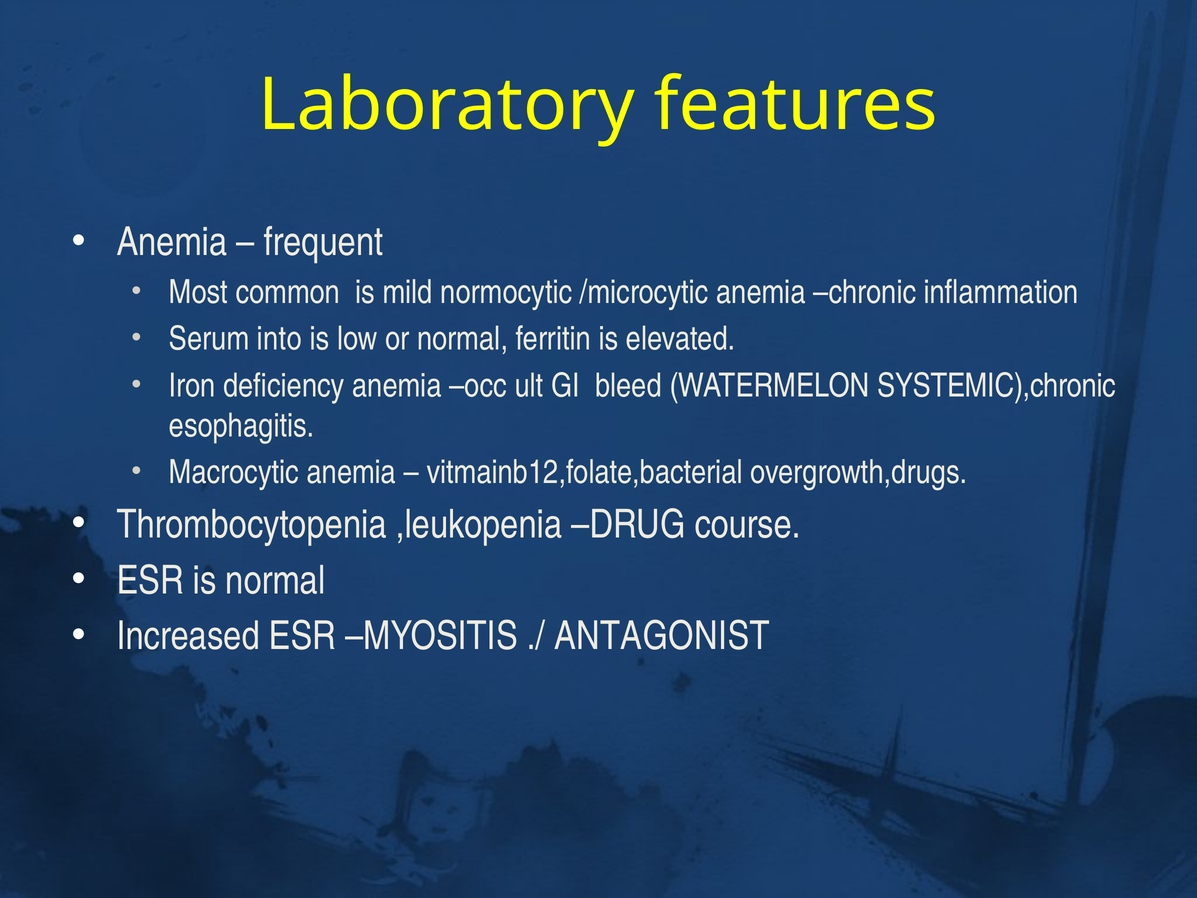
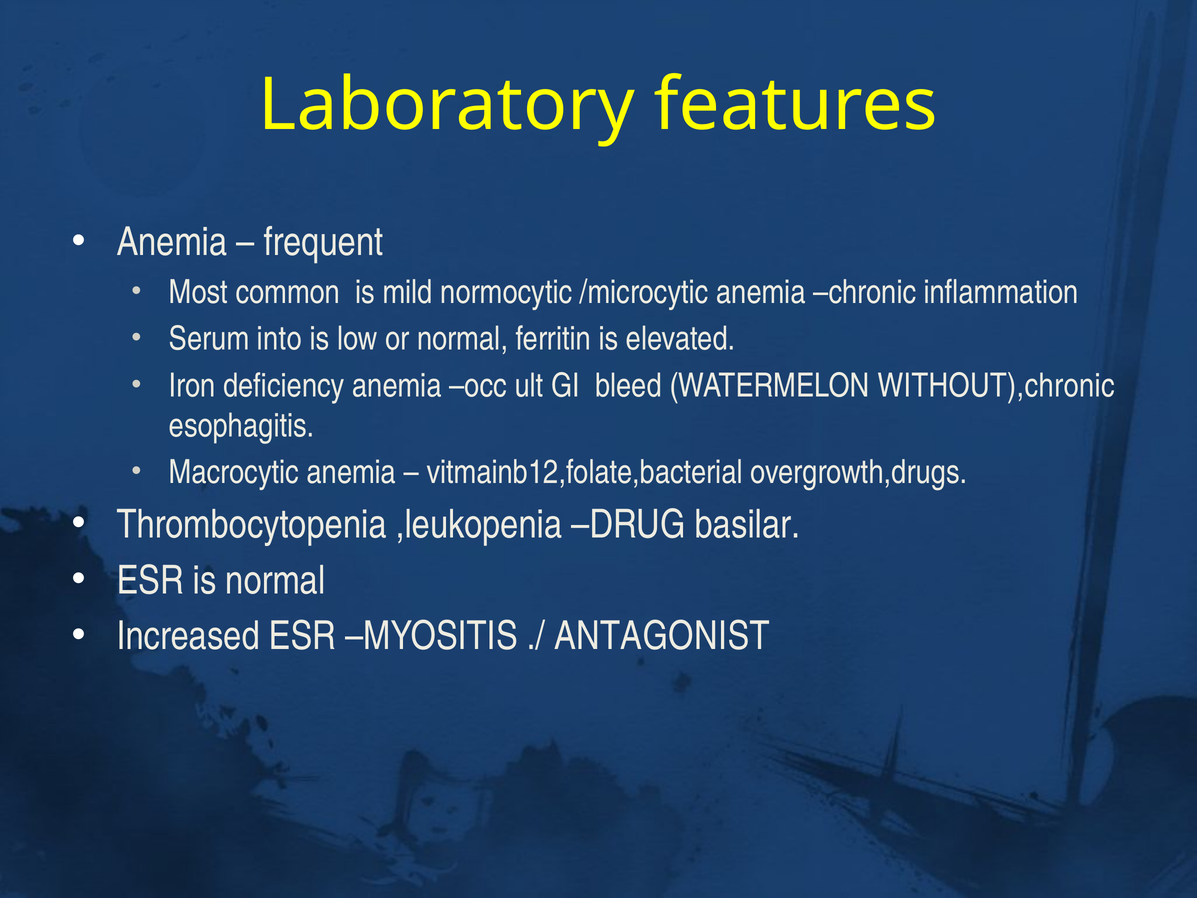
SYSTEMIC),chronic: SYSTEMIC),chronic -> WITHOUT),chronic (996, 385)
course: course -> basilar (748, 524)
